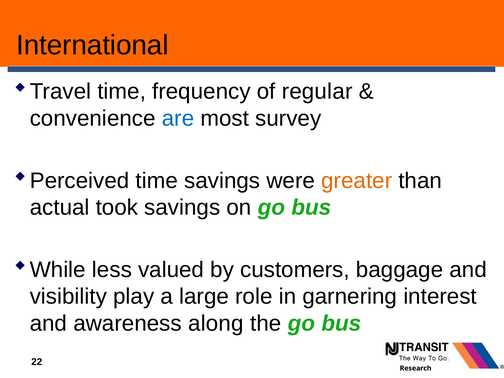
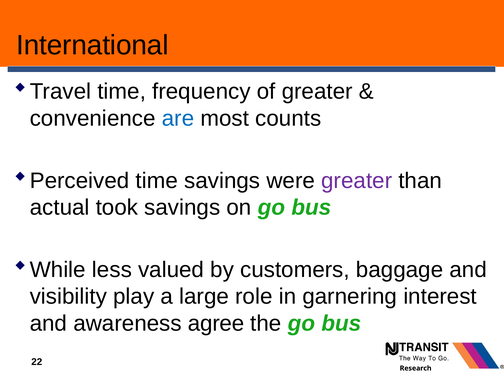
of regular: regular -> greater (317, 92)
survey: survey -> counts (288, 118)
greater colour: orange -> purple (357, 181)
along: along -> agree (216, 323)
